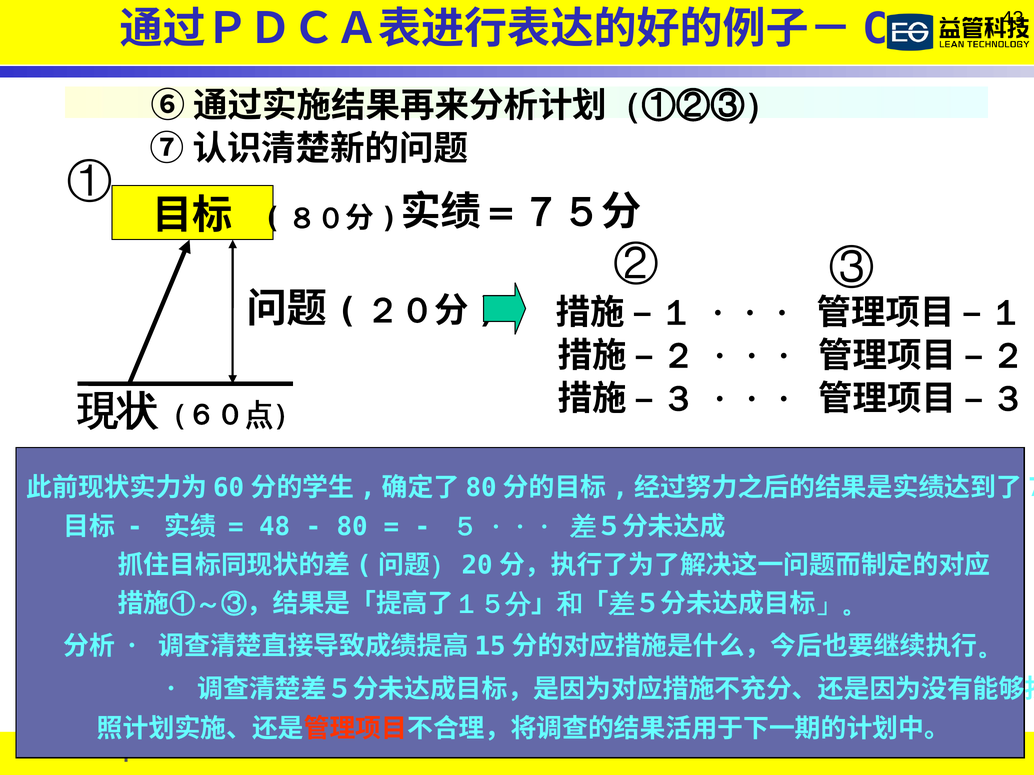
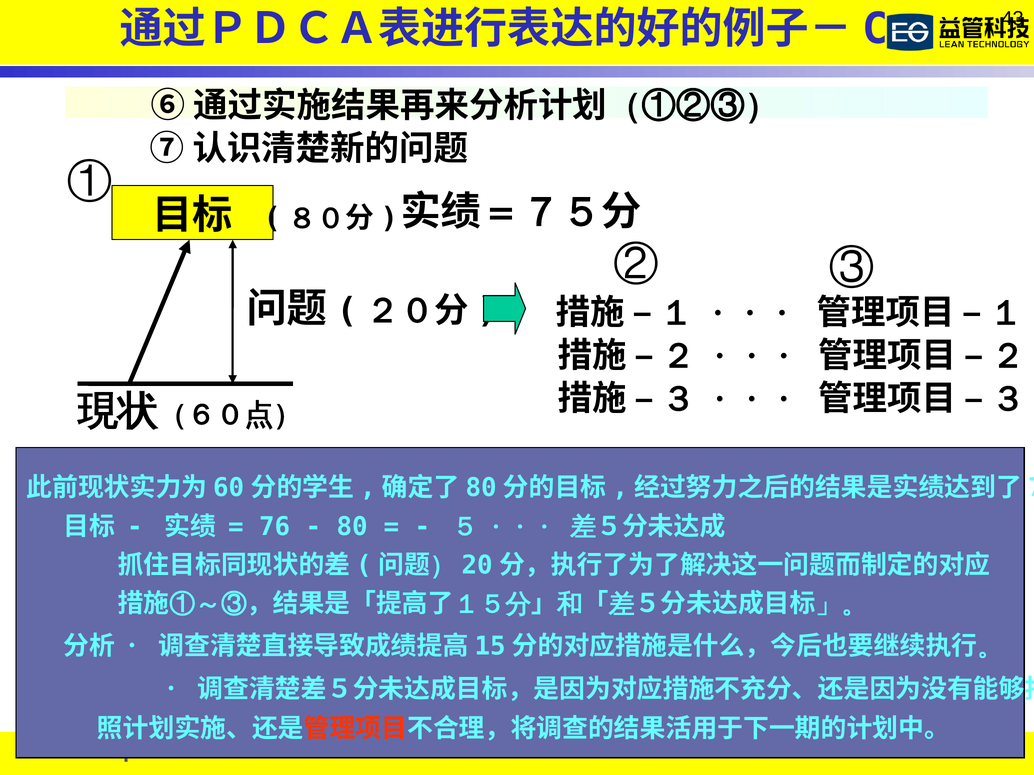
48: 48 -> 76 (275, 527)
